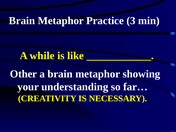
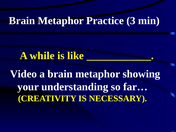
Other: Other -> Video (23, 74)
